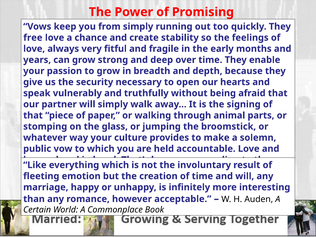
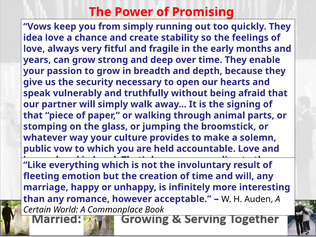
free: free -> idea (33, 38)
